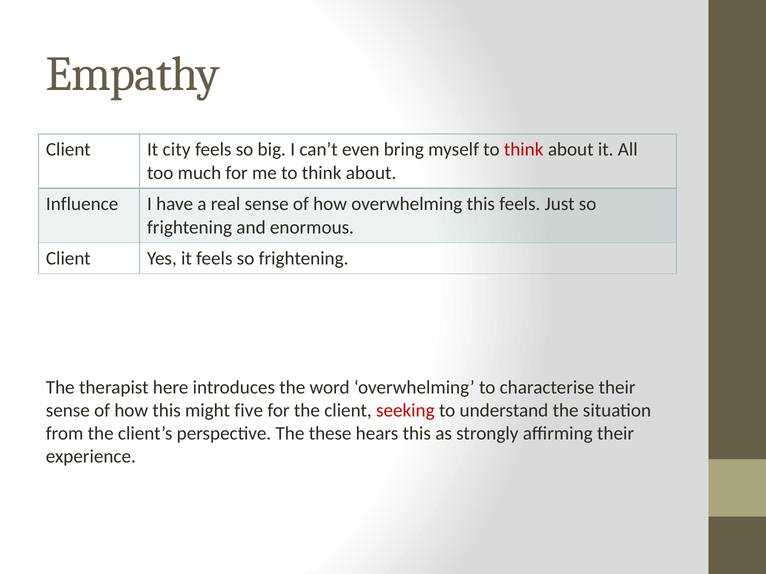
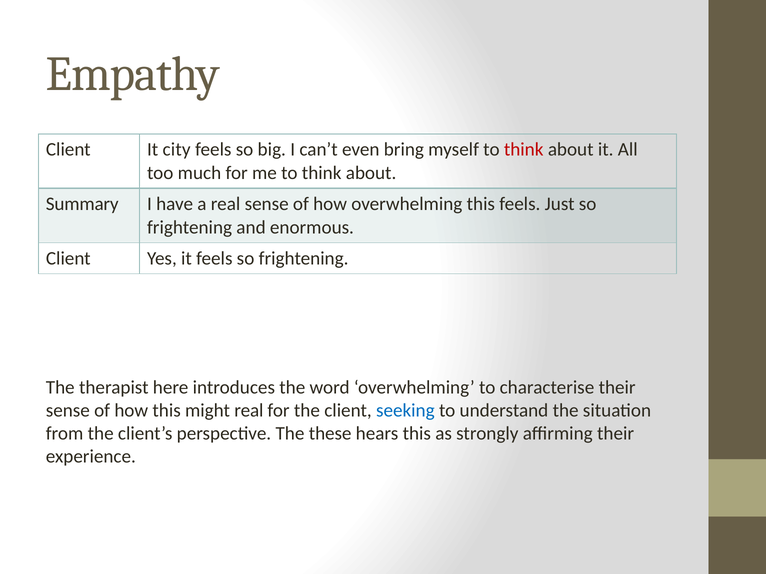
Influence: Influence -> Summary (82, 204)
might five: five -> real (249, 411)
seeking colour: red -> blue (405, 411)
